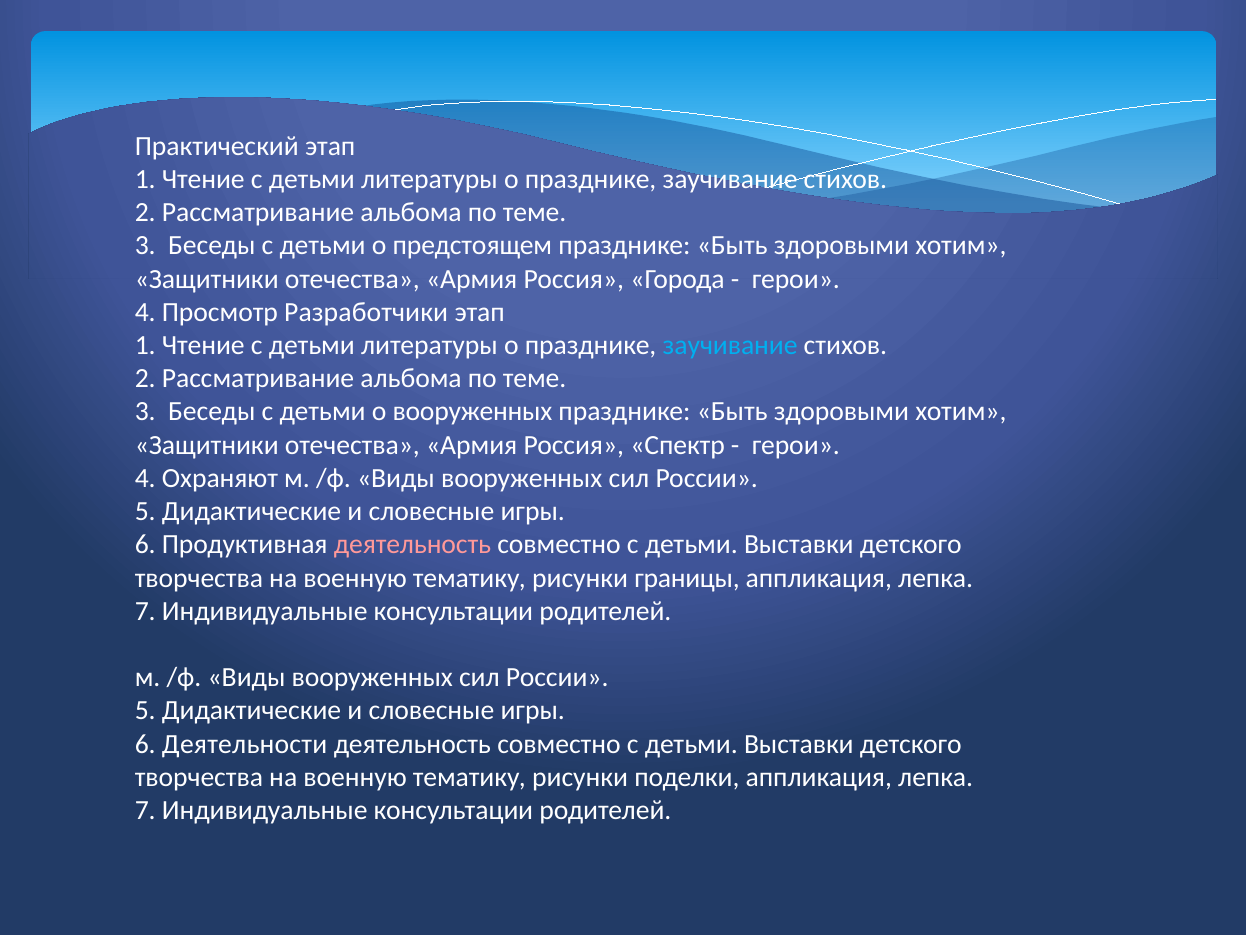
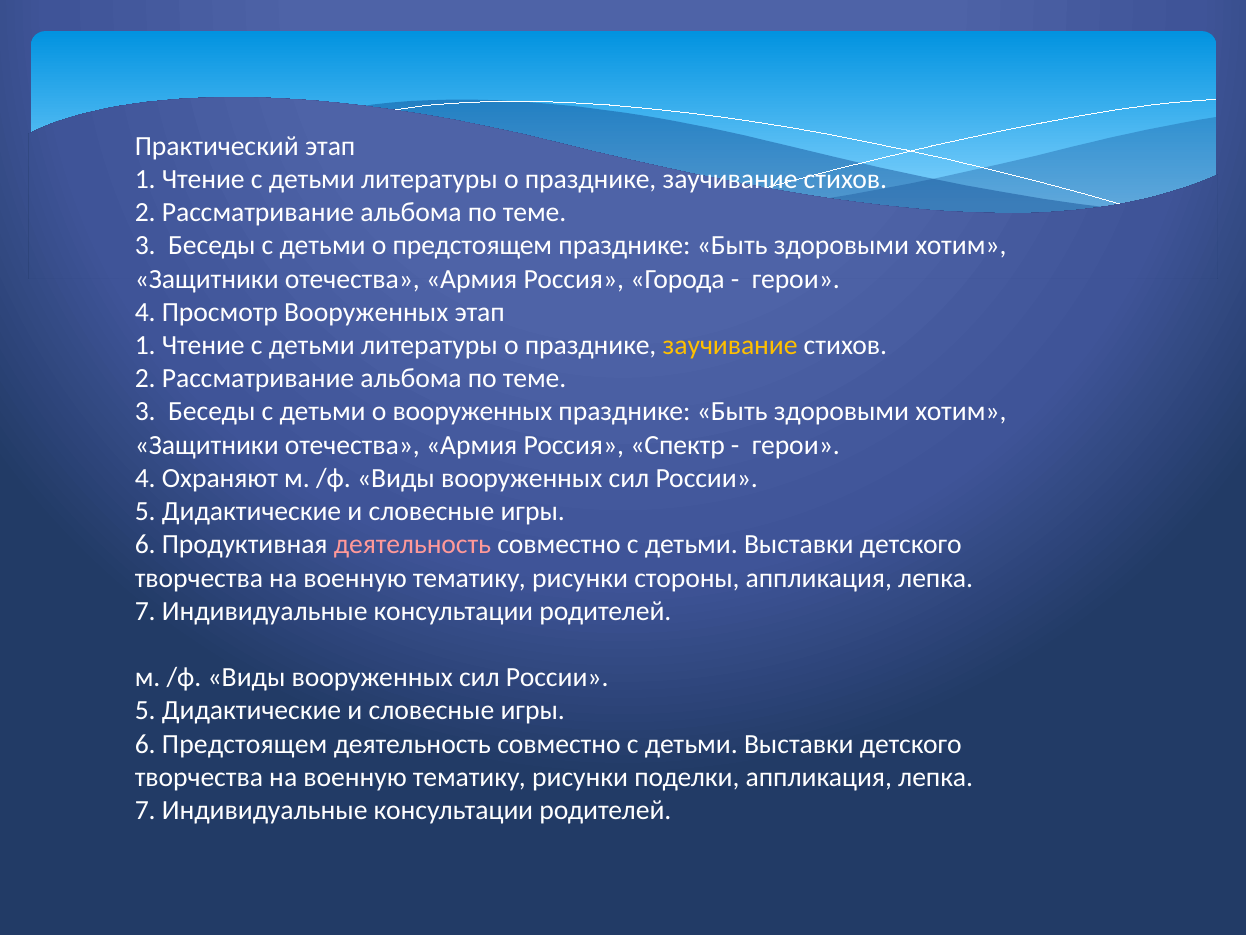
Просмотр Разработчики: Разработчики -> Вооруженных (366, 312)
заучивание colour: light blue -> yellow (730, 345)
границы: границы -> стороны (687, 578)
6 Деятельности: Деятельности -> Предстоящем (245, 744)
